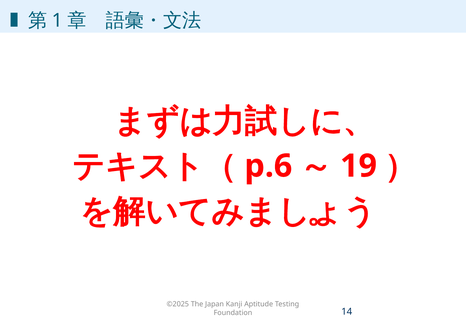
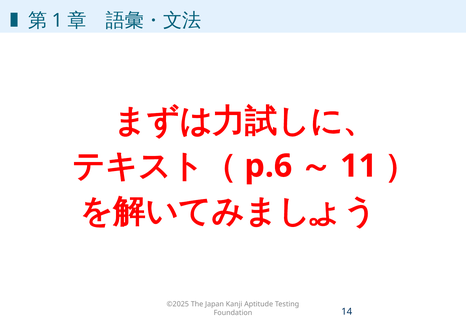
19: 19 -> 11 (359, 166)
